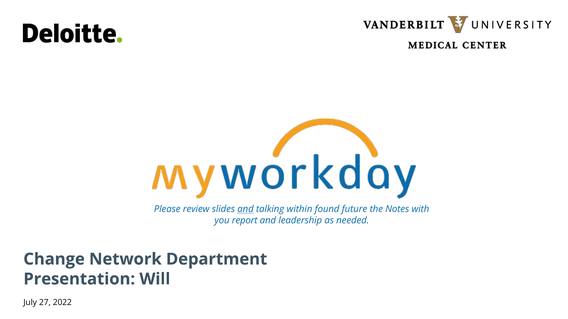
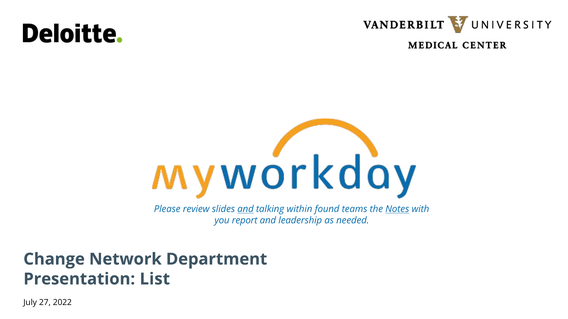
future: future -> teams (355, 209)
Notes underline: none -> present (397, 209)
Will: Will -> List (155, 279)
